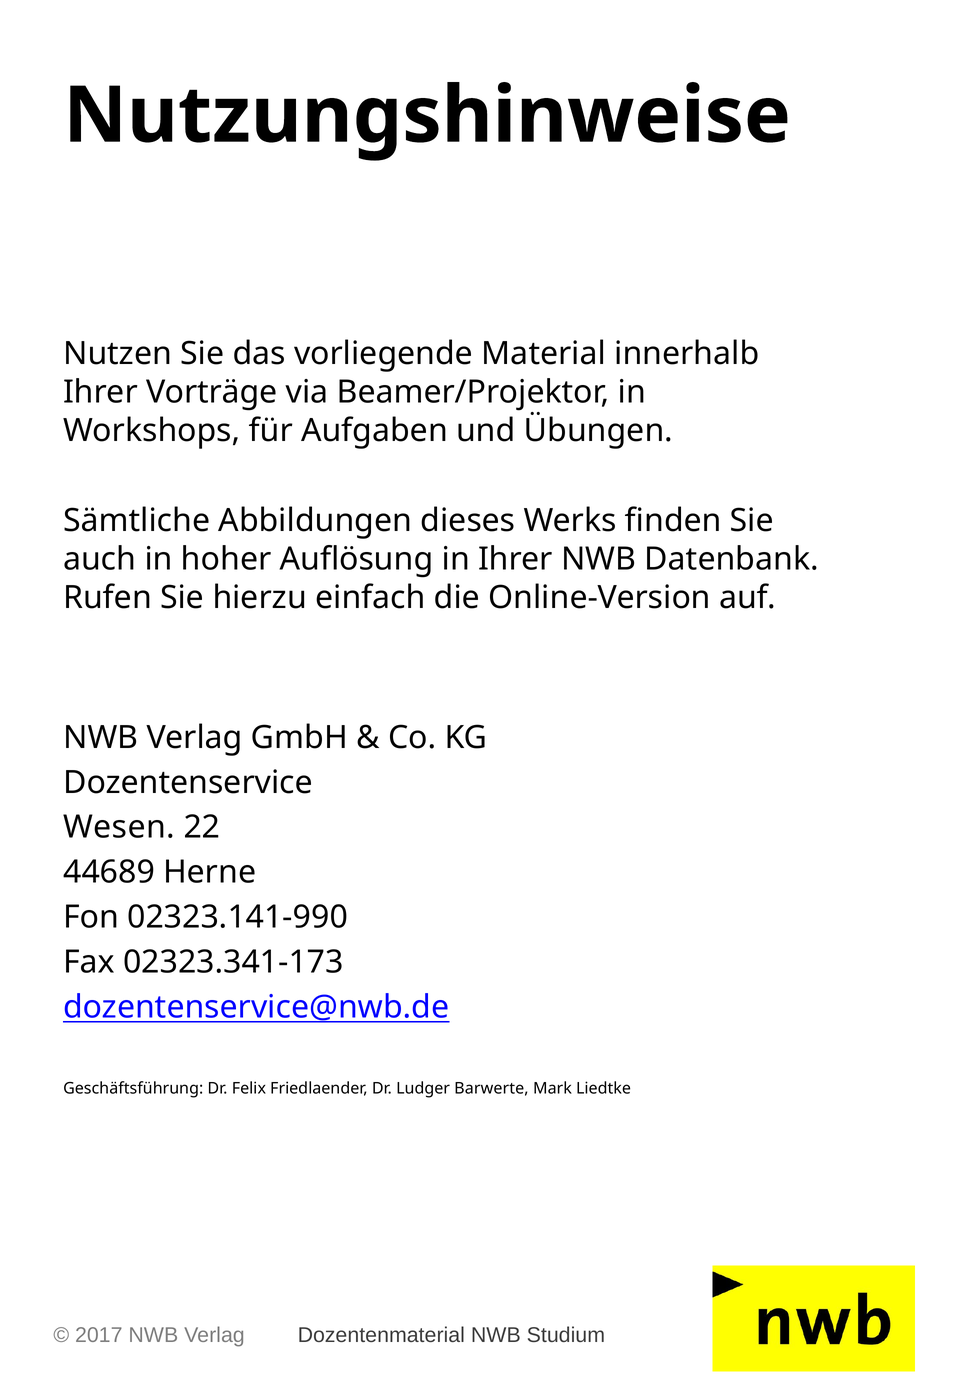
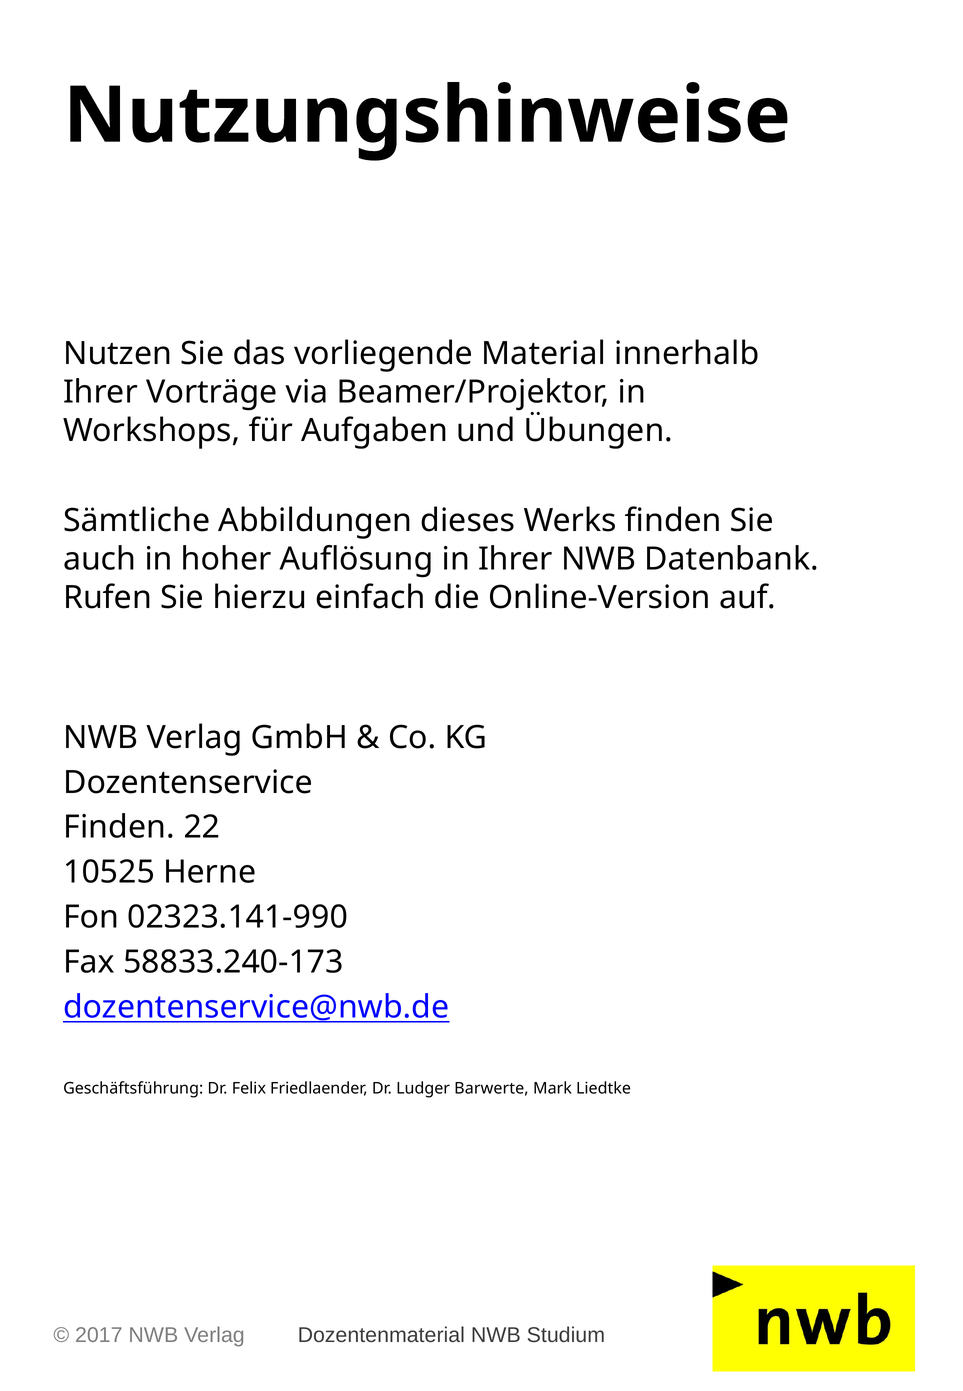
Wesen: Wesen -> Finden (119, 827)
44689: 44689 -> 10525 (109, 872)
02323.341-173: 02323.341-173 -> 58833.240-173 (233, 962)
